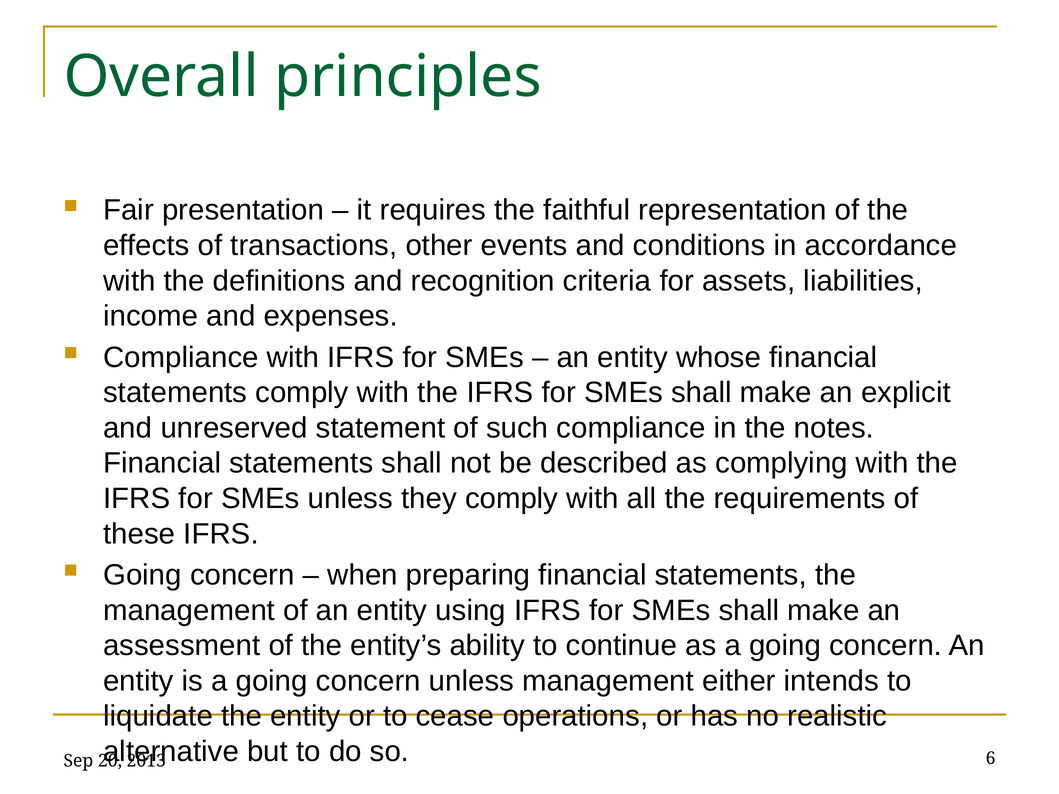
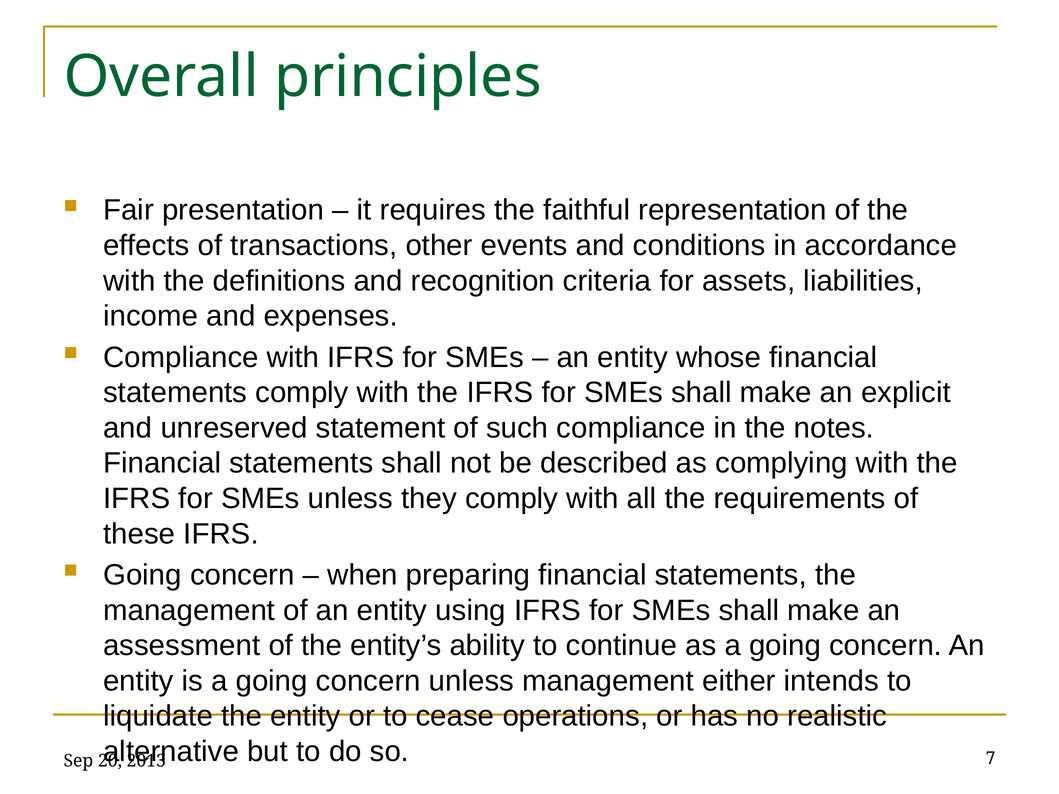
6: 6 -> 7 (991, 758)
